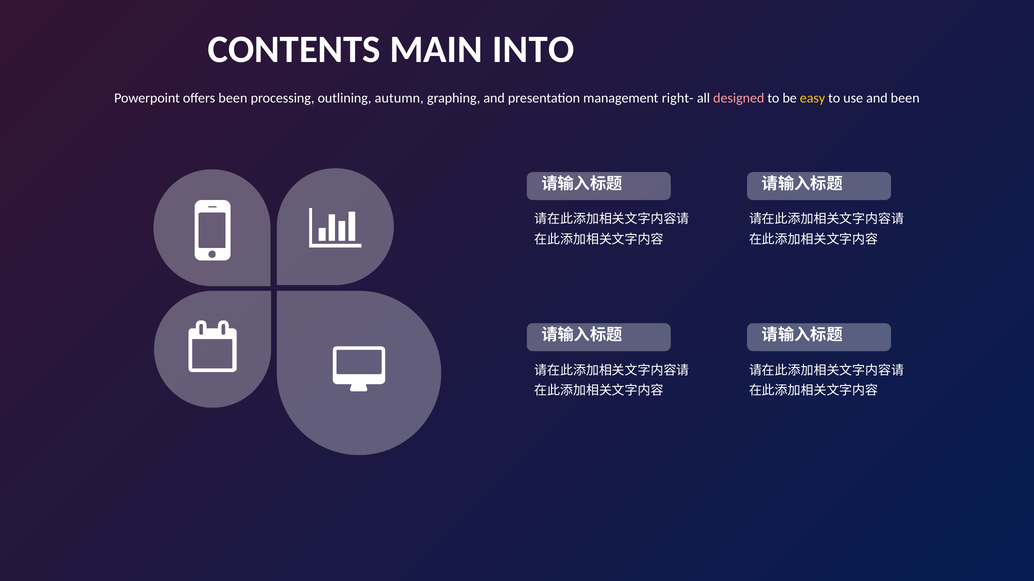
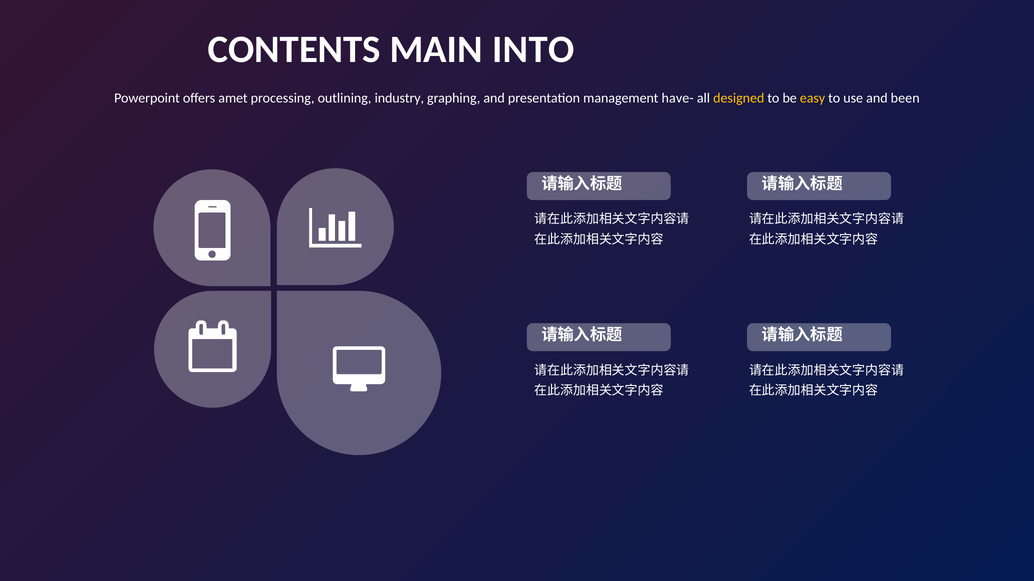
offers been: been -> amet (233, 98)
autumn: autumn -> industry (399, 98)
right-: right- -> have- (678, 98)
designed colour: pink -> yellow (739, 98)
